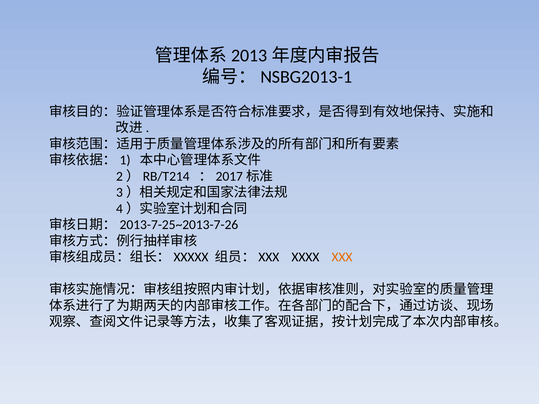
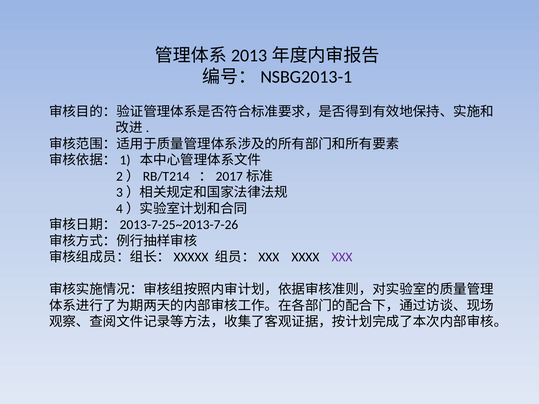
XXX colour: orange -> purple (342, 257)
